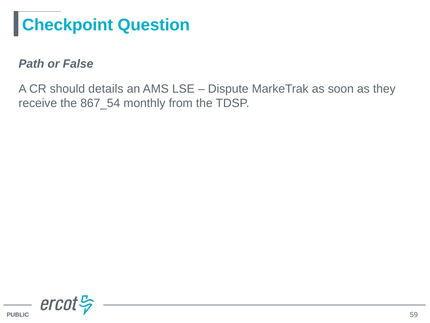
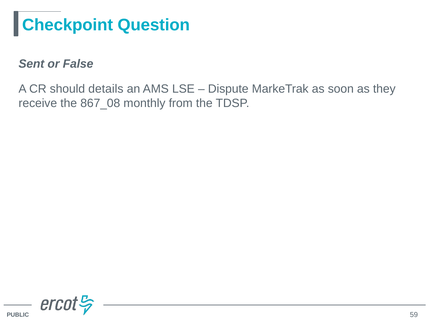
Path: Path -> Sent (31, 64)
867_54: 867_54 -> 867_08 (100, 103)
